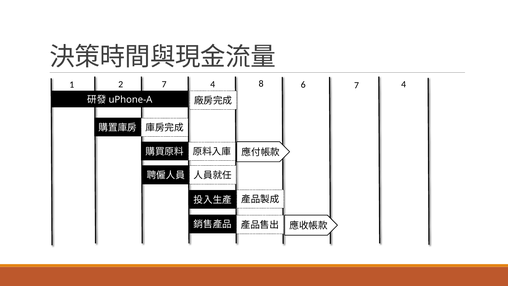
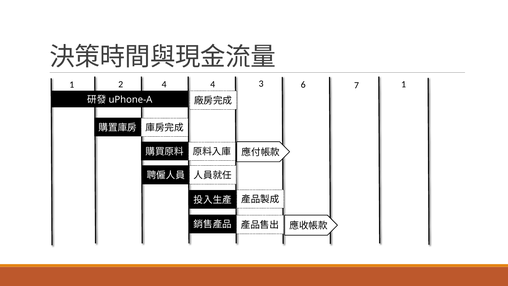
2 7: 7 -> 4 (164, 84)
8: 8 -> 3 (261, 84)
6 7 4: 4 -> 1 (404, 84)
